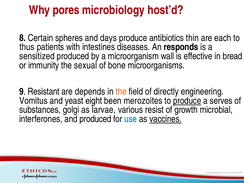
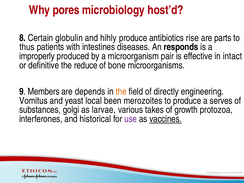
spheres: spheres -> globulin (69, 38)
days: days -> hihly (108, 38)
thin: thin -> rise (192, 38)
each: each -> parts (223, 38)
sensitized: sensitized -> improperly (37, 56)
wall: wall -> pair (167, 56)
bread: bread -> intact (232, 56)
immunity: immunity -> definitive (44, 65)
sexual: sexual -> reduce (86, 65)
Resistant: Resistant -> Members (44, 92)
eight: eight -> local (94, 101)
produce underline: present -> none (187, 101)
resist: resist -> takes (154, 110)
microbial: microbial -> protozoa (216, 110)
and produced: produced -> historical (95, 119)
use colour: blue -> purple (131, 119)
